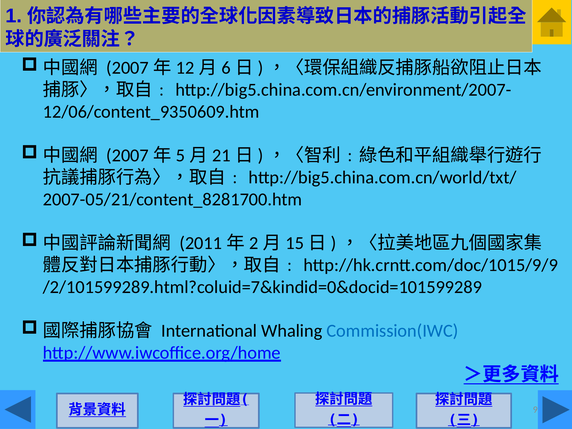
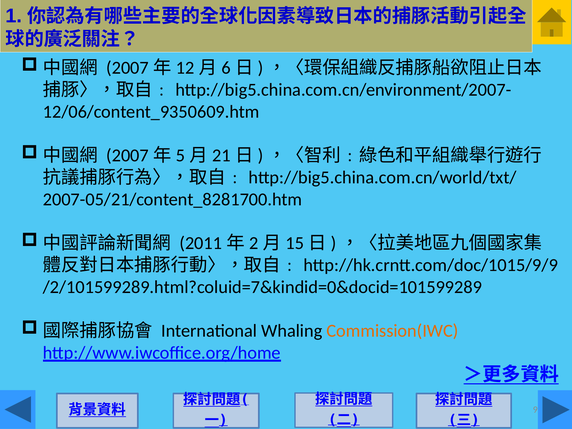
Commission(IWC colour: blue -> orange (393, 331)
